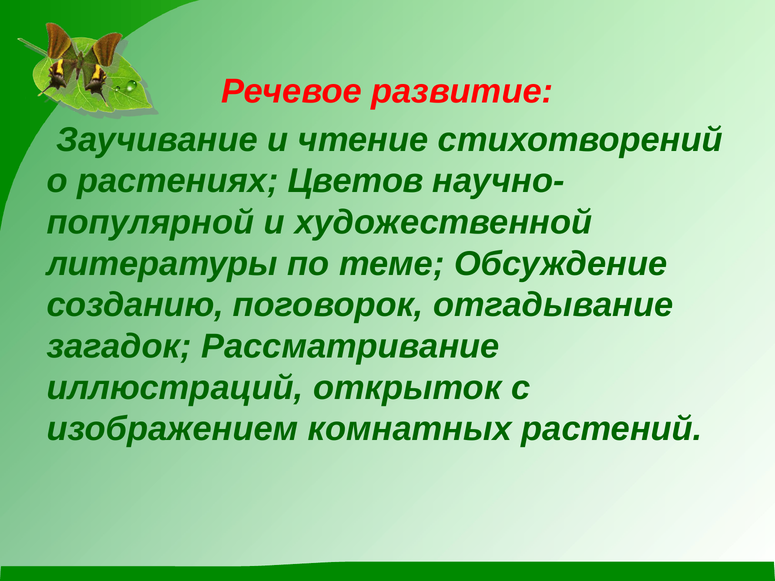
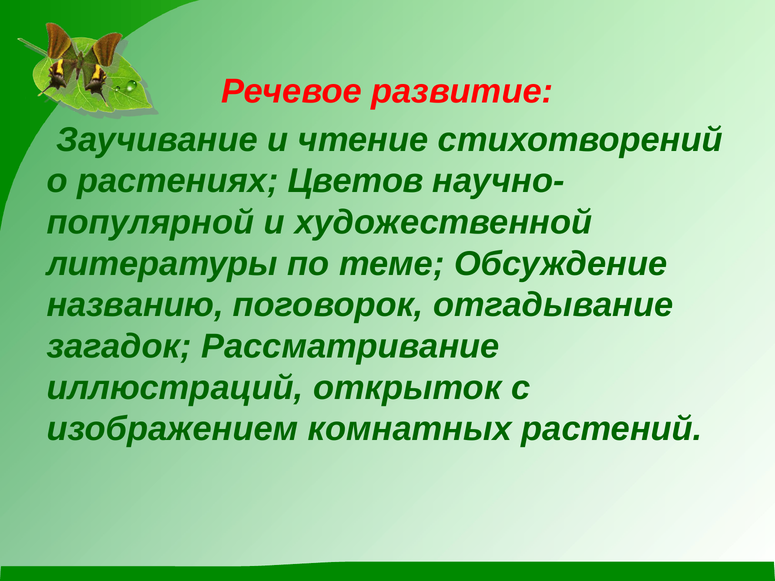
созданию: созданию -> названию (135, 305)
